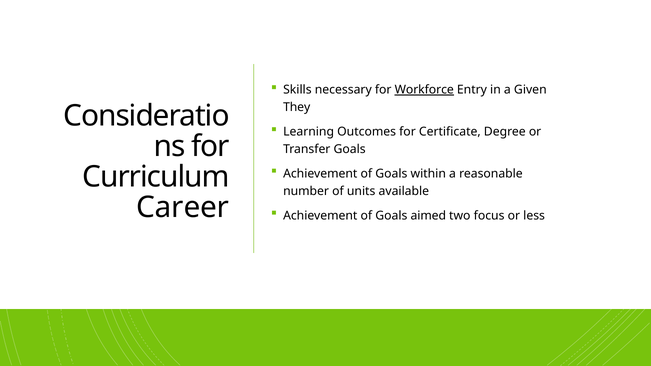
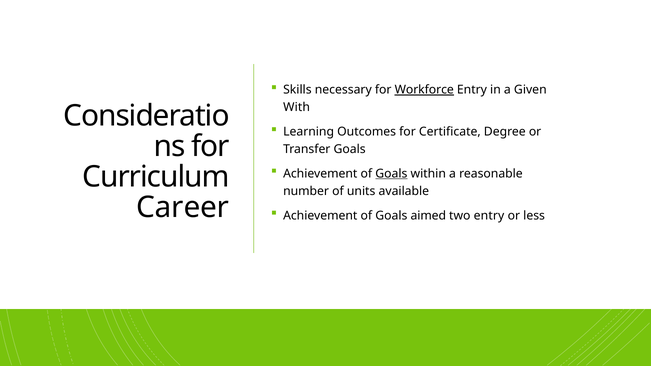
They: They -> With (297, 107)
Goals underline: none -> present (391, 174)
two focus: focus -> entry (489, 216)
